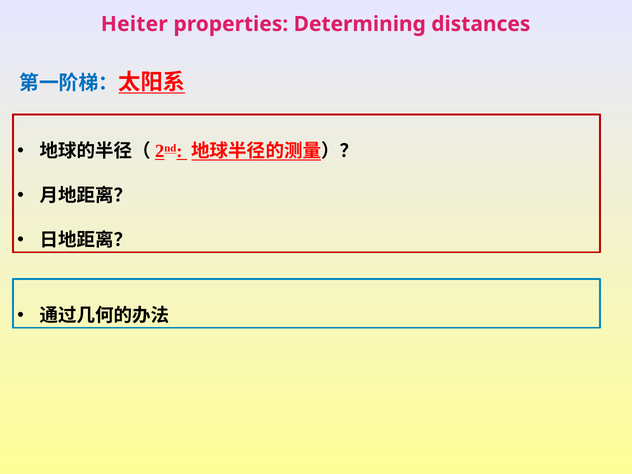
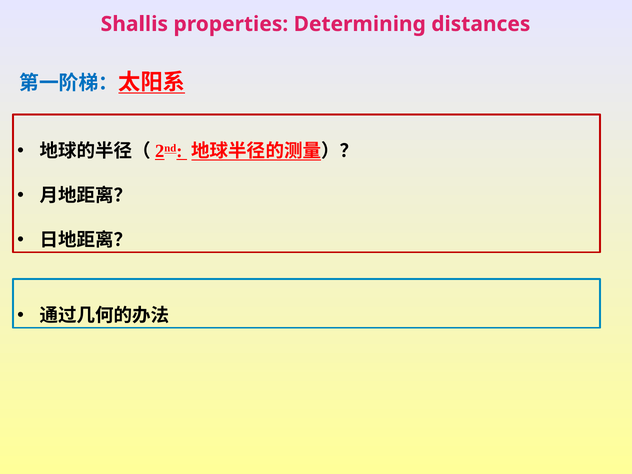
Heiter: Heiter -> Shallis (134, 24)
